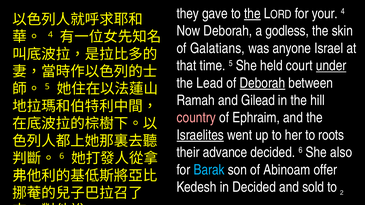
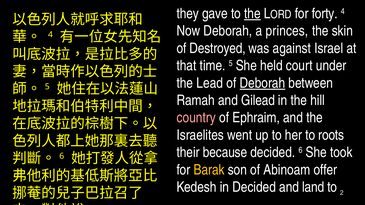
your: your -> forty (325, 14)
godless: godless -> princes (287, 31)
Galatians: Galatians -> Destroyed (218, 48)
anyone: anyone -> against (292, 48)
under underline: present -> none (331, 66)
Israelites underline: present -> none (200, 135)
advance: advance -> because (225, 153)
also: also -> took (341, 153)
Barak colour: light blue -> yellow (209, 170)
sold: sold -> land (313, 187)
